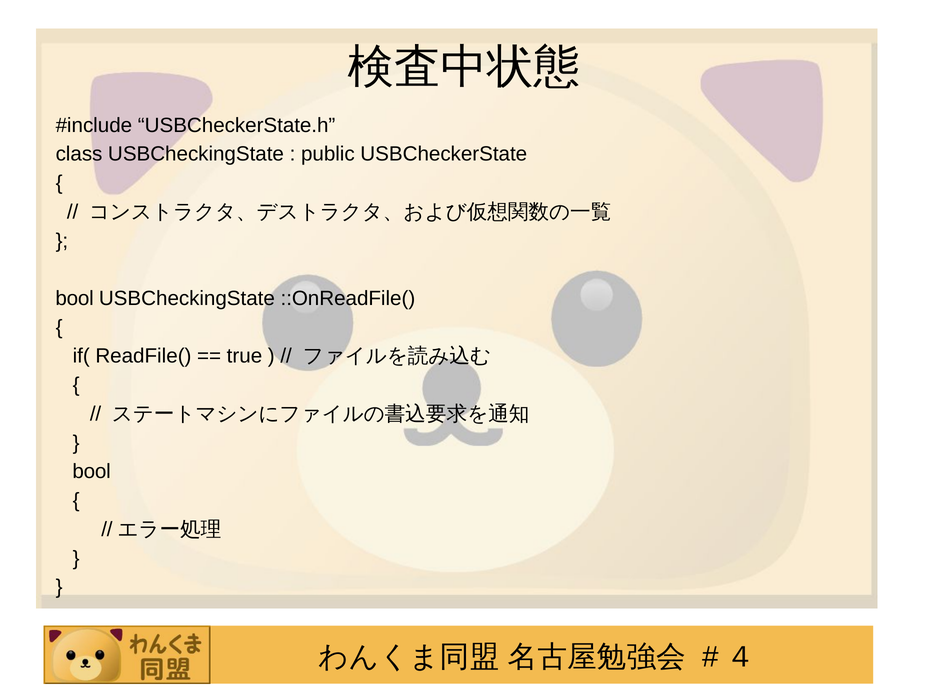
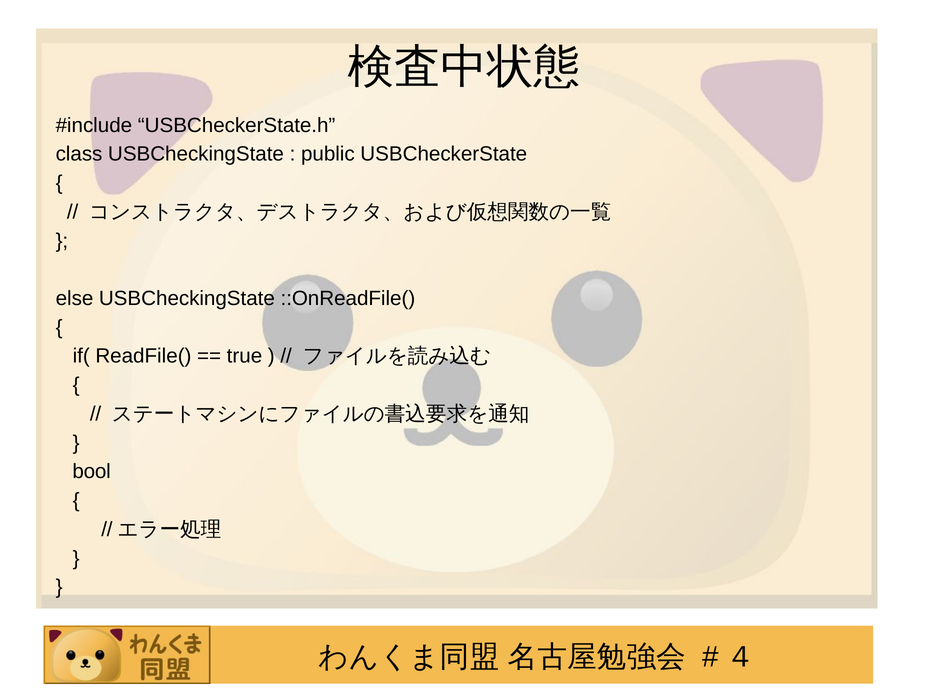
bool: bool -> else (75, 298)
